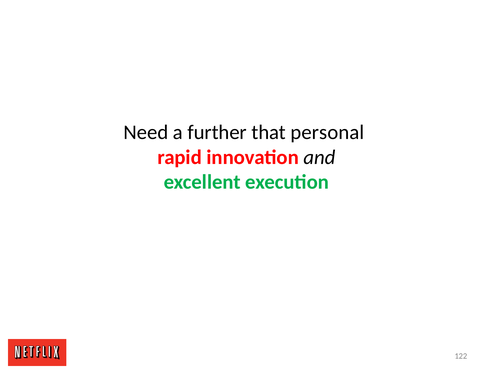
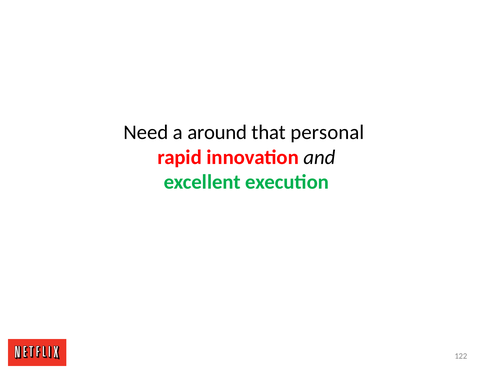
further: further -> around (217, 132)
